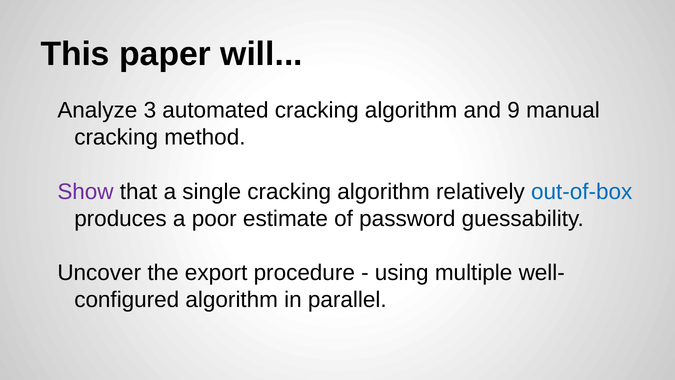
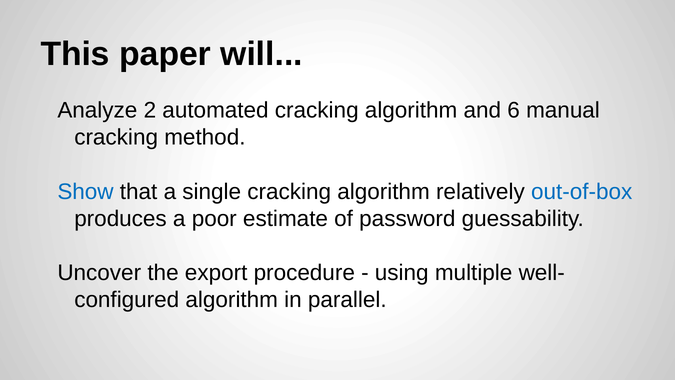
3: 3 -> 2 (150, 110)
9: 9 -> 6 (514, 110)
Show colour: purple -> blue (85, 191)
